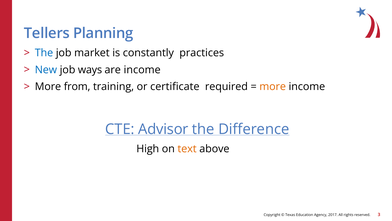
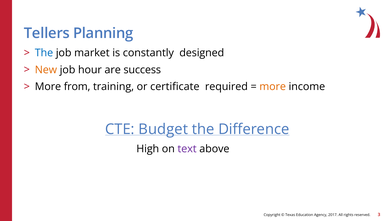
practices: practices -> designed (202, 53)
New colour: blue -> orange (46, 70)
ways: ways -> hour (90, 70)
are income: income -> success (142, 70)
Advisor: Advisor -> Budget (163, 129)
text colour: orange -> purple (187, 149)
